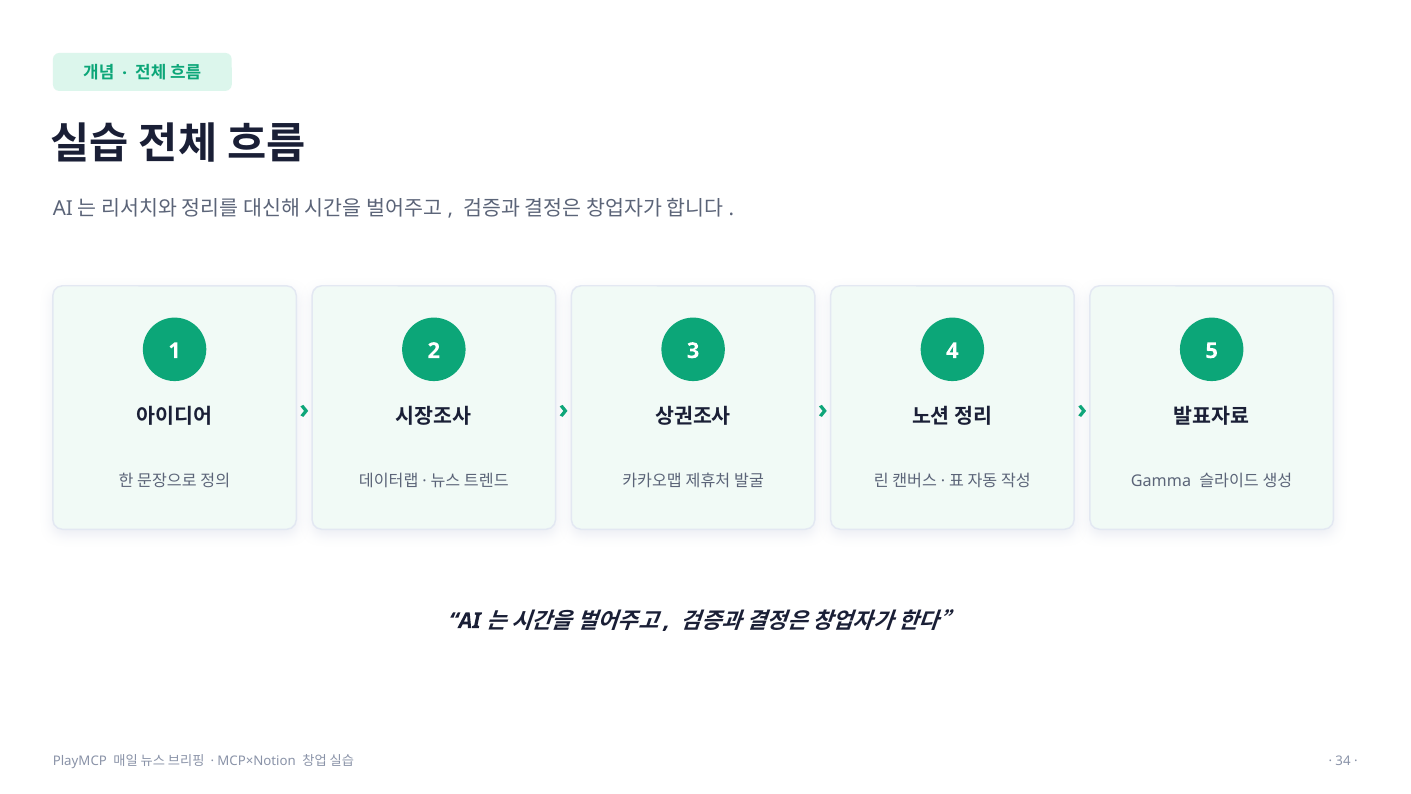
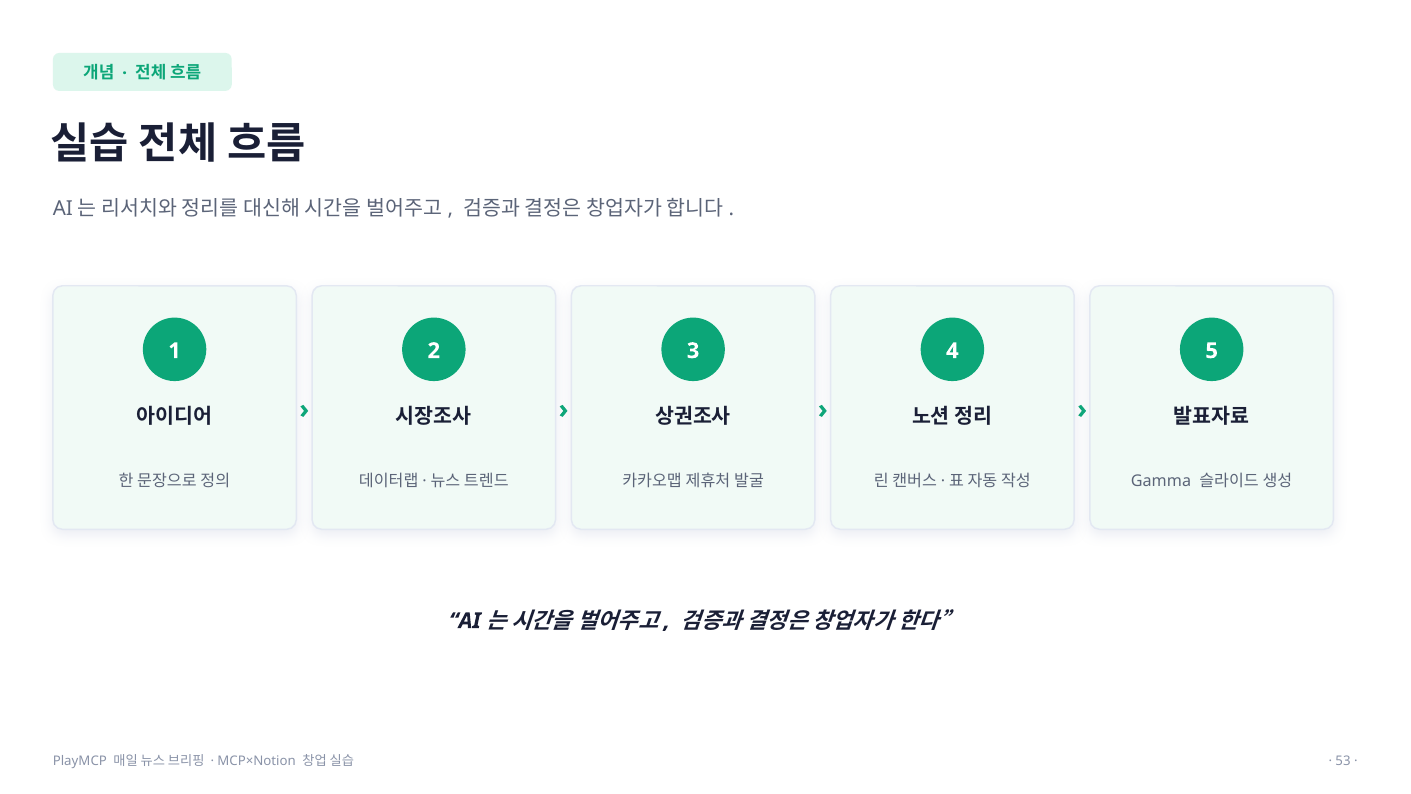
34: 34 -> 53 (1343, 761)
